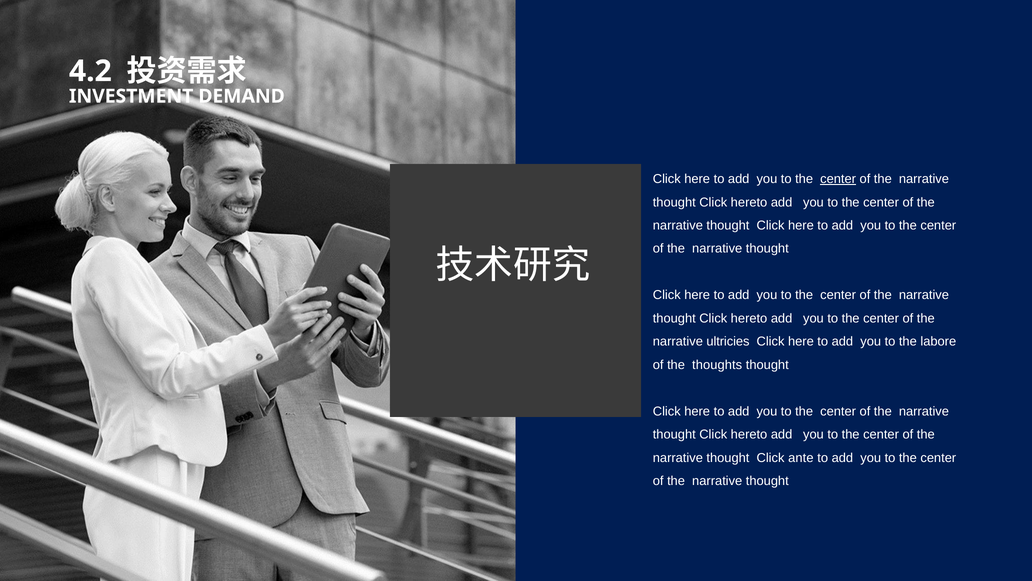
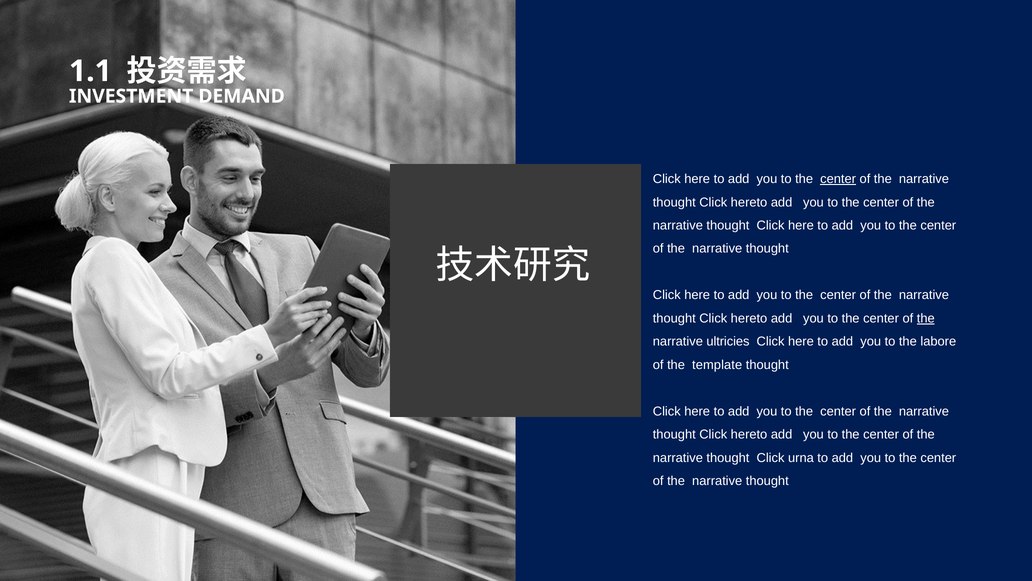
4.2: 4.2 -> 1.1 (90, 71)
the underline: none -> present (926, 318)
thoughts: thoughts -> template (717, 365)
ante: ante -> urna (801, 457)
